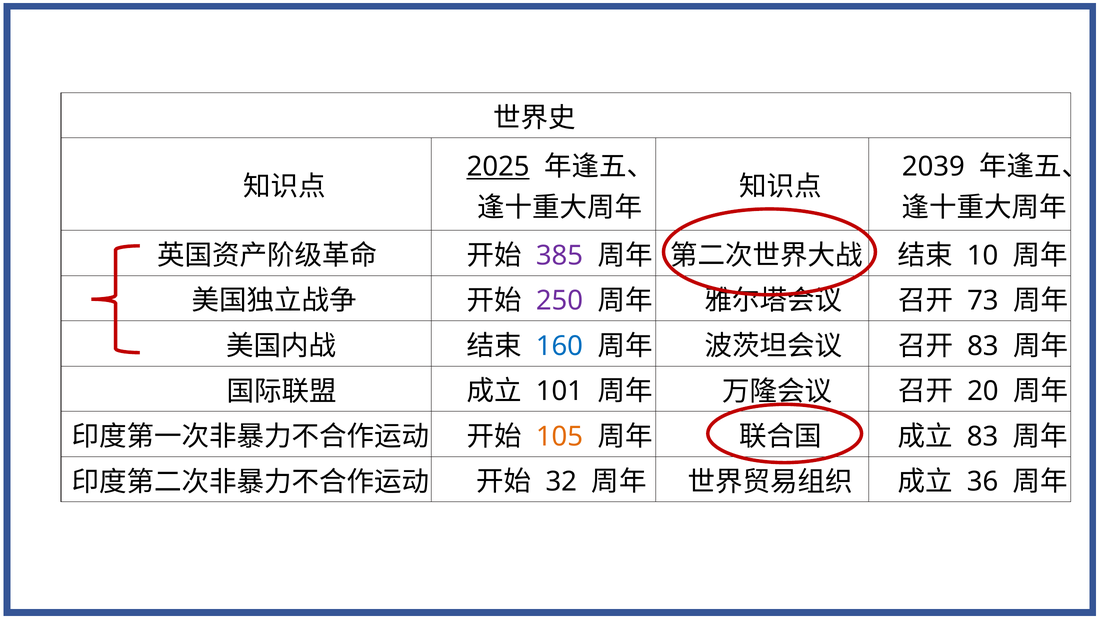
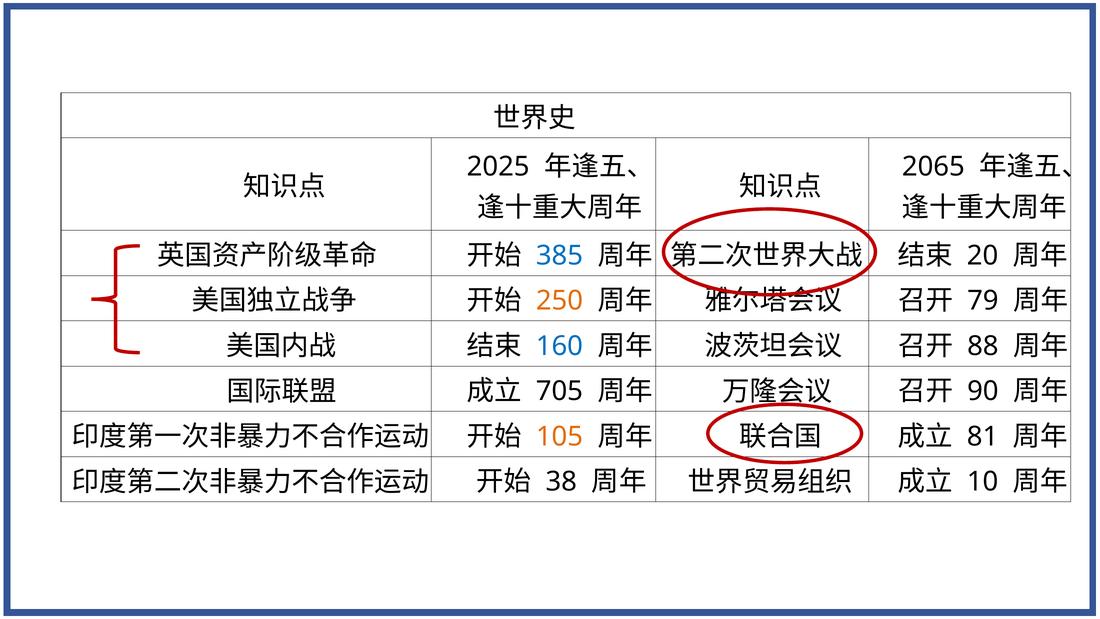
2025 underline: present -> none (498, 167)
2039: 2039 -> 2065 (933, 167)
385 colour: purple -> blue (559, 255)
10: 10 -> 20 (983, 255)
250 colour: purple -> orange (559, 301)
73: 73 -> 79 (983, 301)
83: 83 -> 88 (983, 346)
101: 101 -> 705 (559, 391)
20: 20 -> 90 (983, 391)
83: 83 -> 81 (983, 436)
32: 32 -> 38 (561, 482)
36: 36 -> 10 (983, 482)
